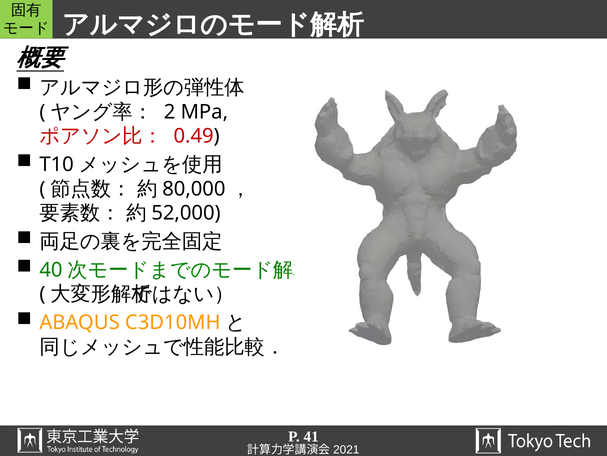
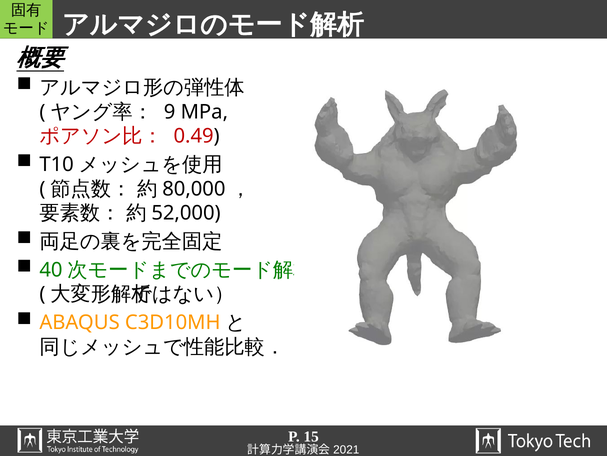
2: 2 -> 9 (170, 112)
41: 41 -> 15 (311, 436)
